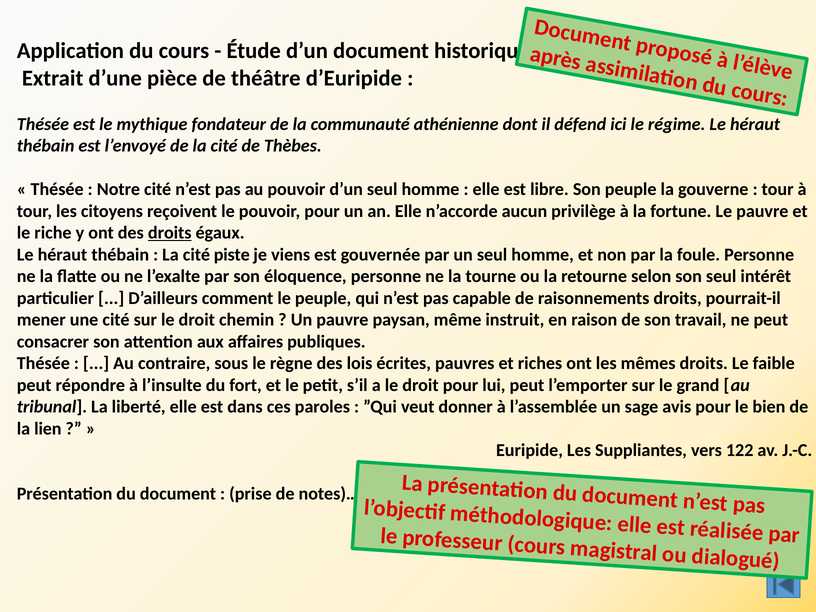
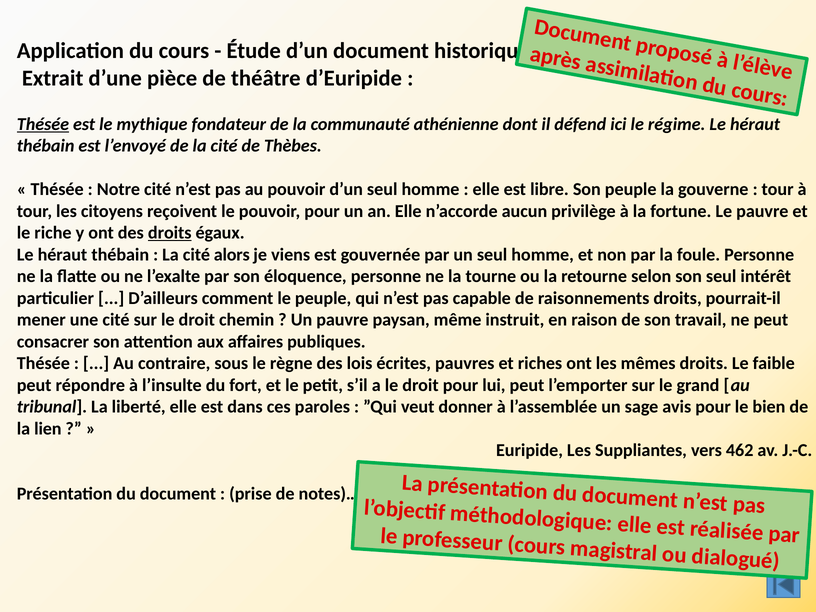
Thésée underline: none -> present (43, 124)
piste: piste -> alors (232, 255)
122: 122 -> 462 (740, 450)
